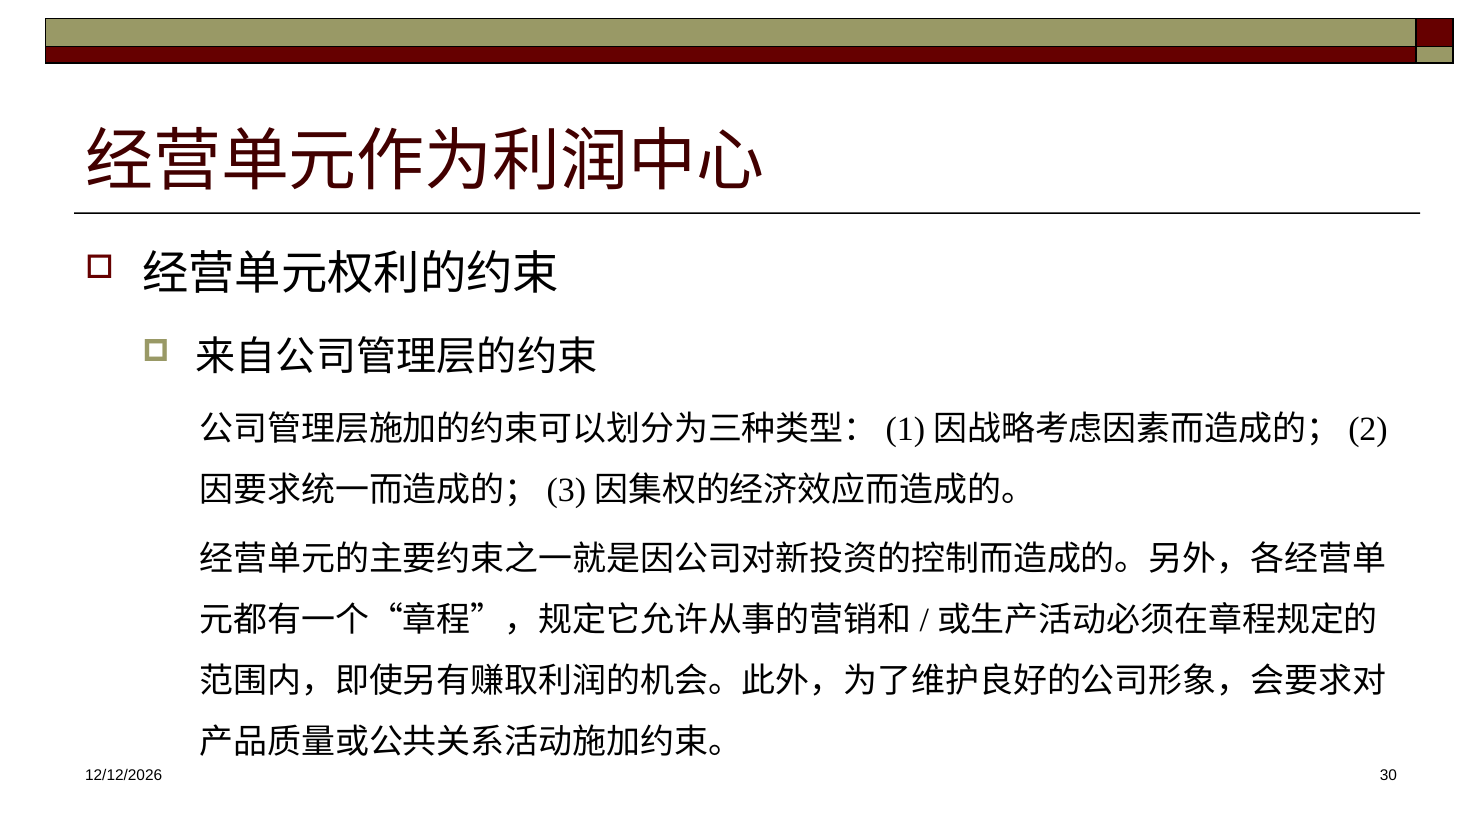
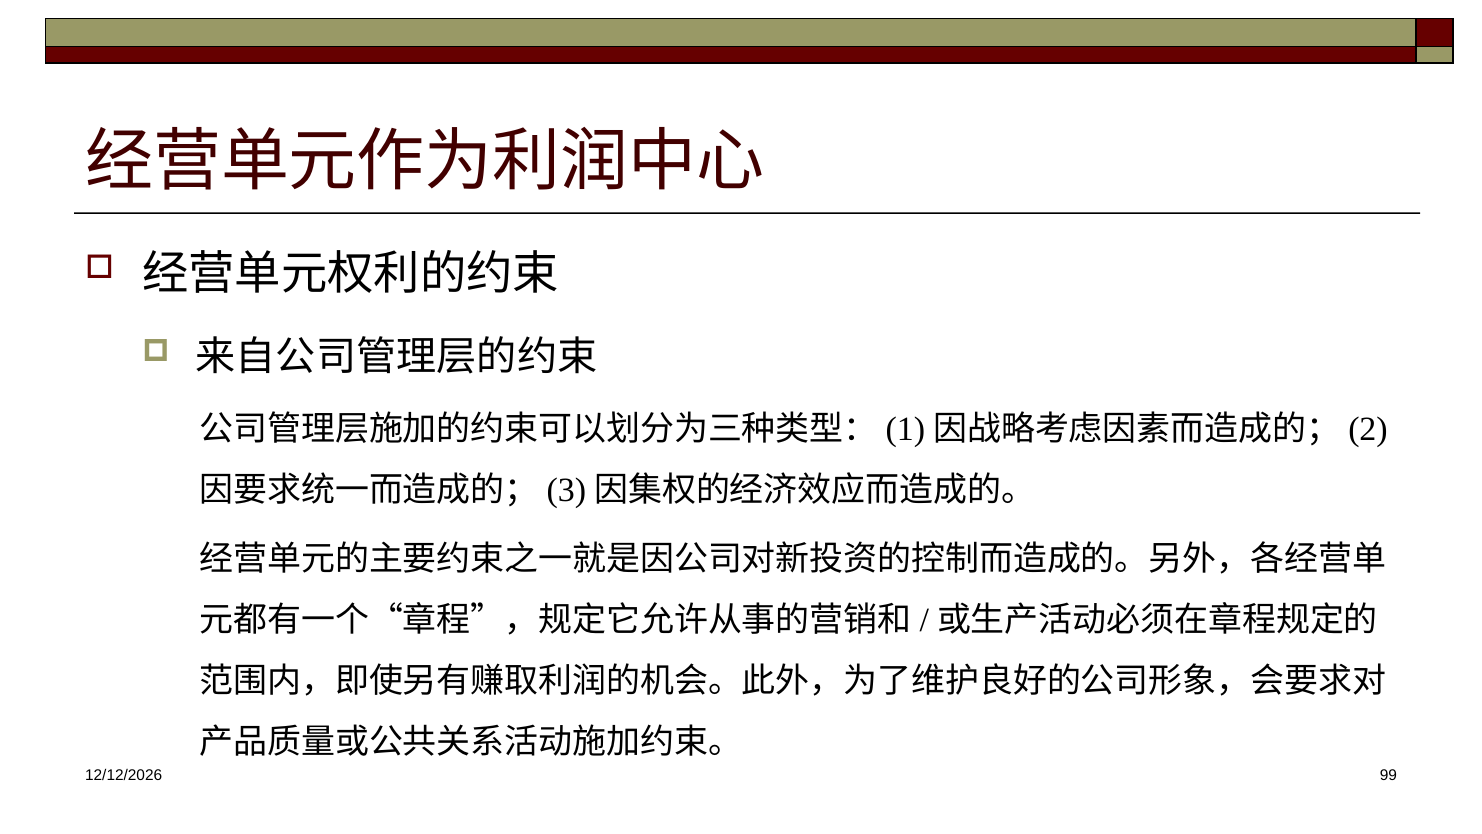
30: 30 -> 99 (1388, 775)
